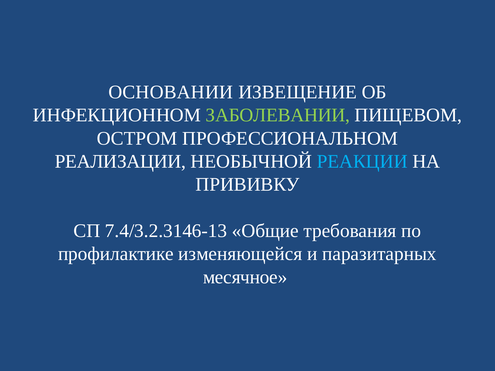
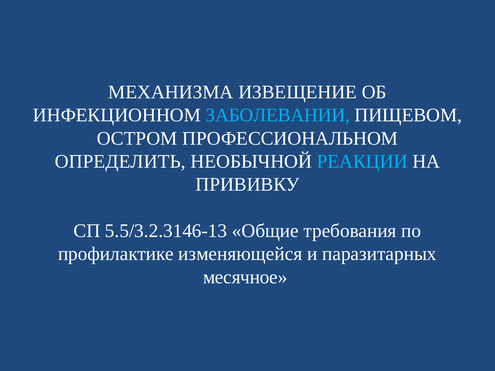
ОСНОВАНИИ: ОСНОВАНИИ -> МЕХАНИЗМА (171, 92)
ЗАБОЛЕВАНИИ colour: light green -> light blue (278, 115)
РЕАЛИЗАЦИИ: РЕАЛИЗАЦИИ -> ОПРЕДЕЛИТЬ (120, 162)
7.4/3.2.3146-13: 7.4/3.2.3146-13 -> 5.5/3.2.3146-13 (166, 231)
